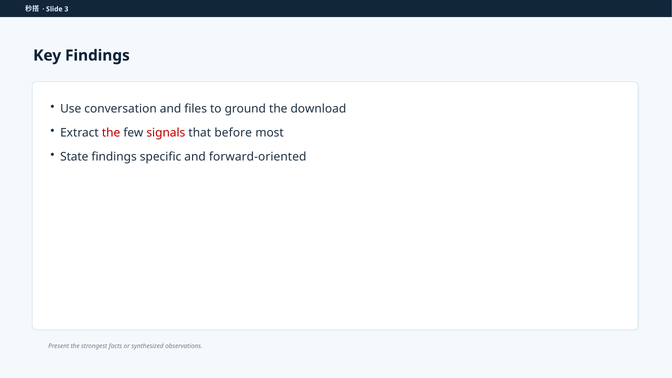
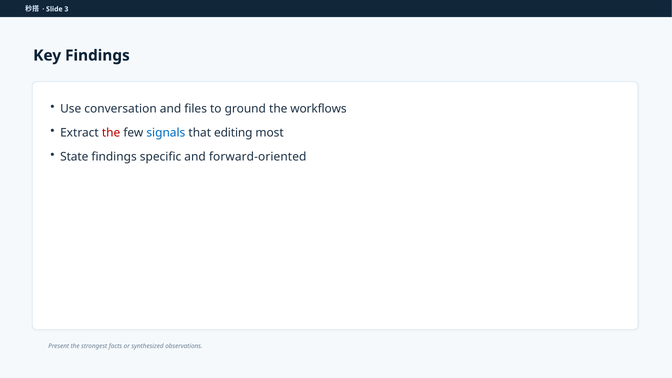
download: download -> workflows (318, 109)
signals colour: red -> blue (166, 133)
before: before -> editing (233, 133)
